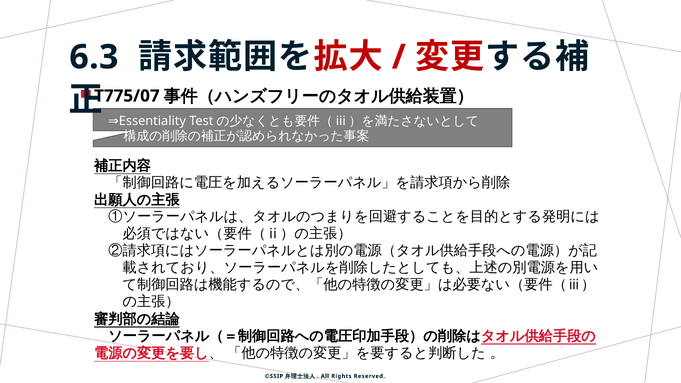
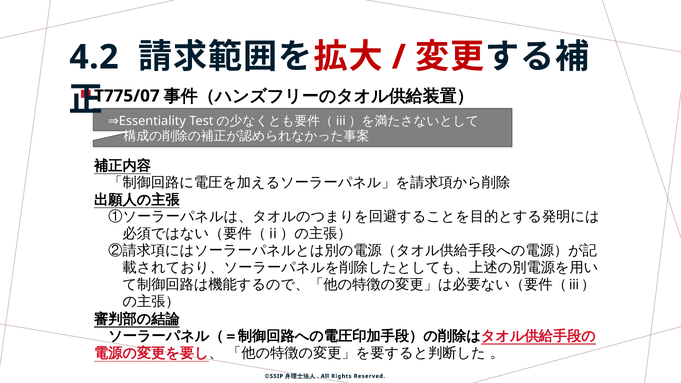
6.3: 6.3 -> 4.2 (94, 57)
